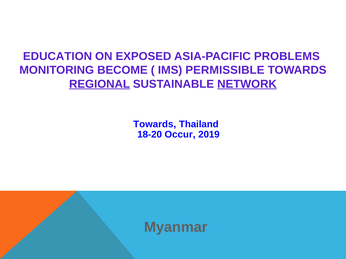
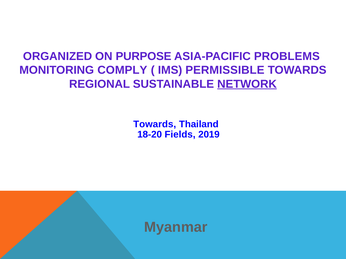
EDUCATION: EDUCATION -> ORGANIZED (58, 56)
EXPOSED: EXPOSED -> PURPOSE (144, 56)
BECOME: BECOME -> COMPLY (122, 70)
REGIONAL underline: present -> none (100, 84)
Occur: Occur -> Fields (180, 135)
